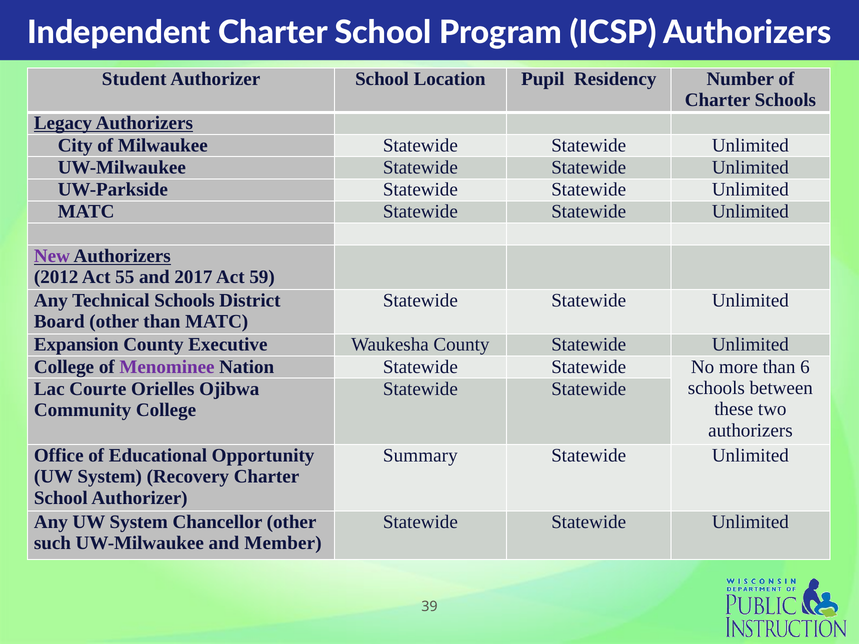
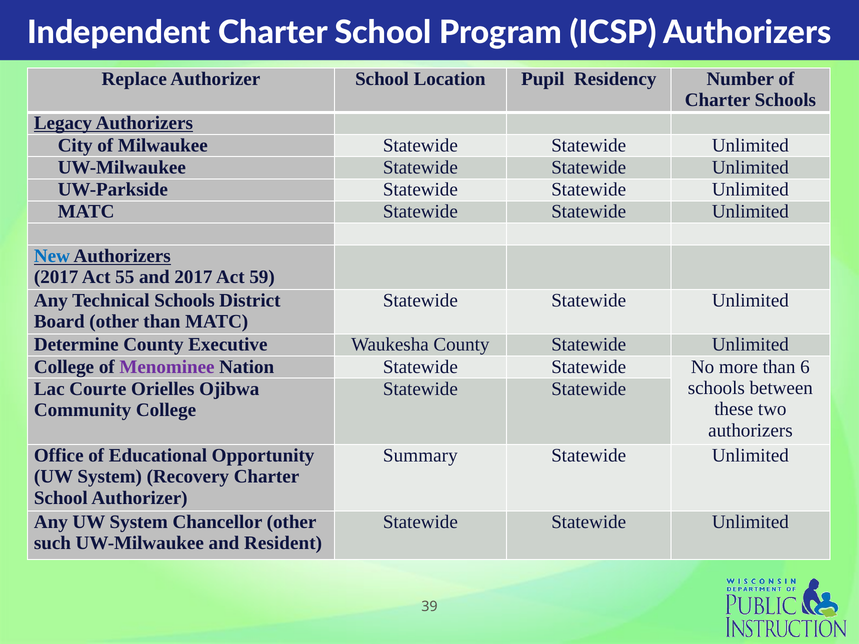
Student: Student -> Replace (134, 79)
New colour: purple -> blue (52, 256)
2012: 2012 -> 2017 (56, 277)
Expansion: Expansion -> Determine (76, 345)
Member: Member -> Resident (283, 543)
